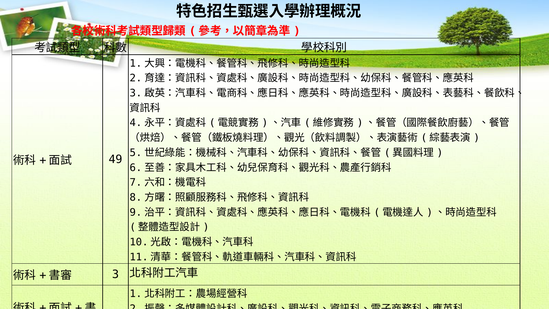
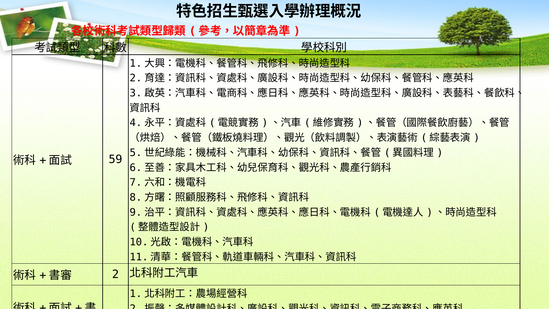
49: 49 -> 59 (115, 159)
3: 3 -> 2 (116, 274)
